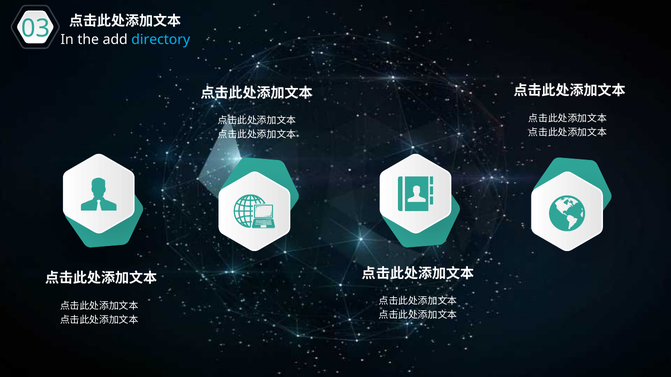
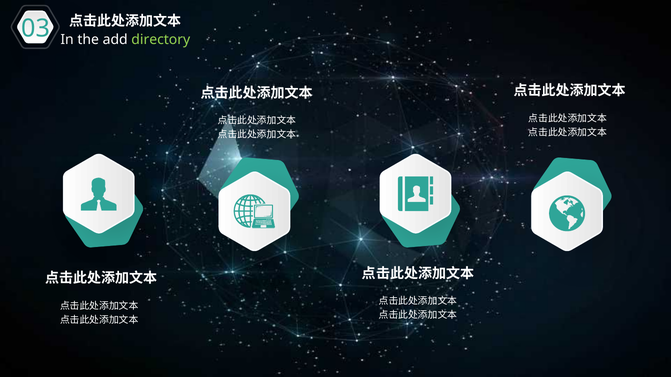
directory colour: light blue -> light green (161, 39)
